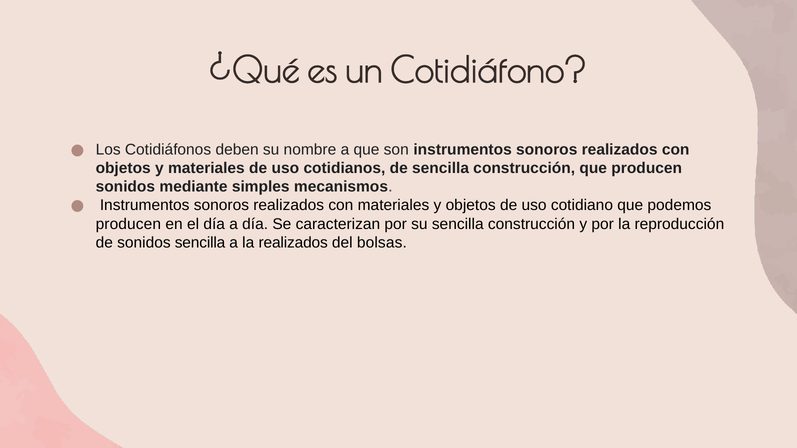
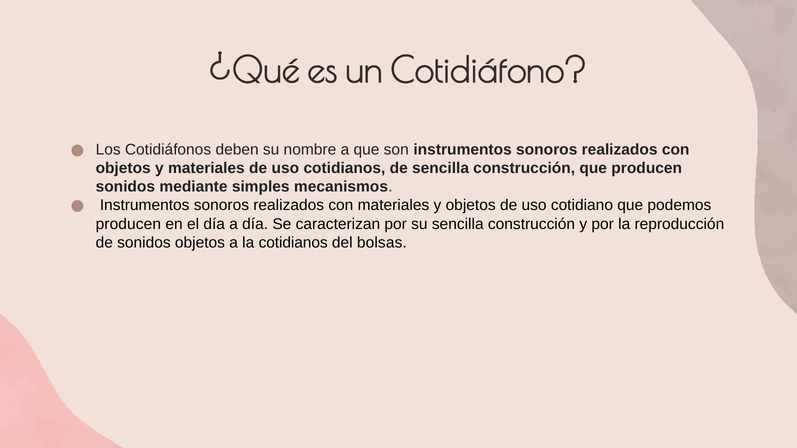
sonidos sencilla: sencilla -> objetos (200, 243)
la realizados: realizados -> cotidianos (293, 243)
